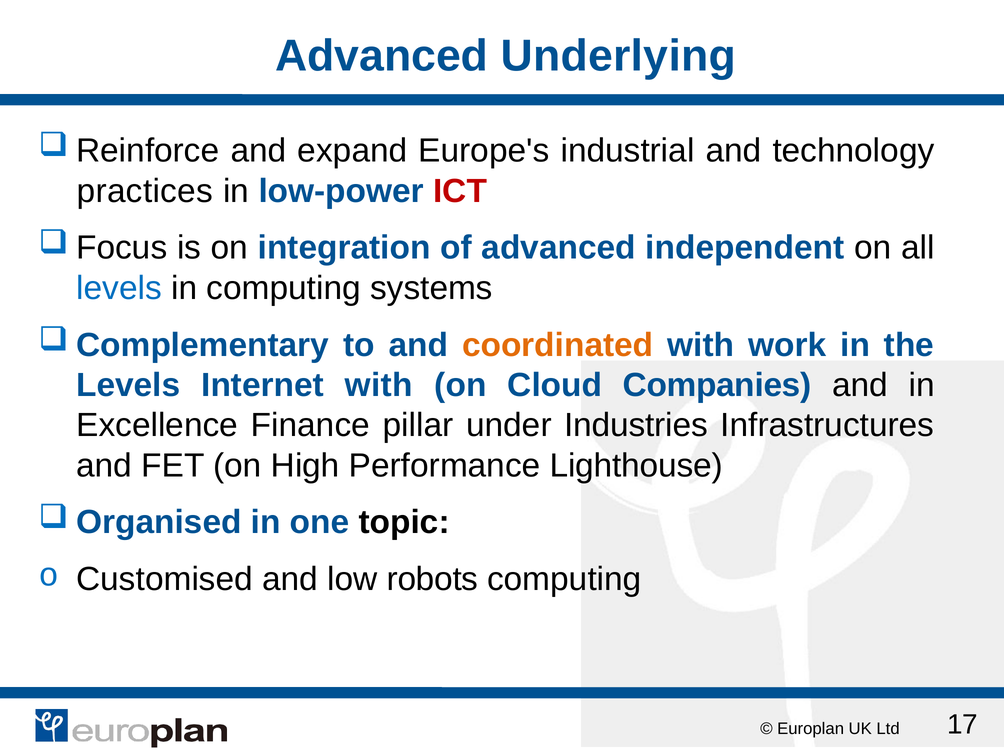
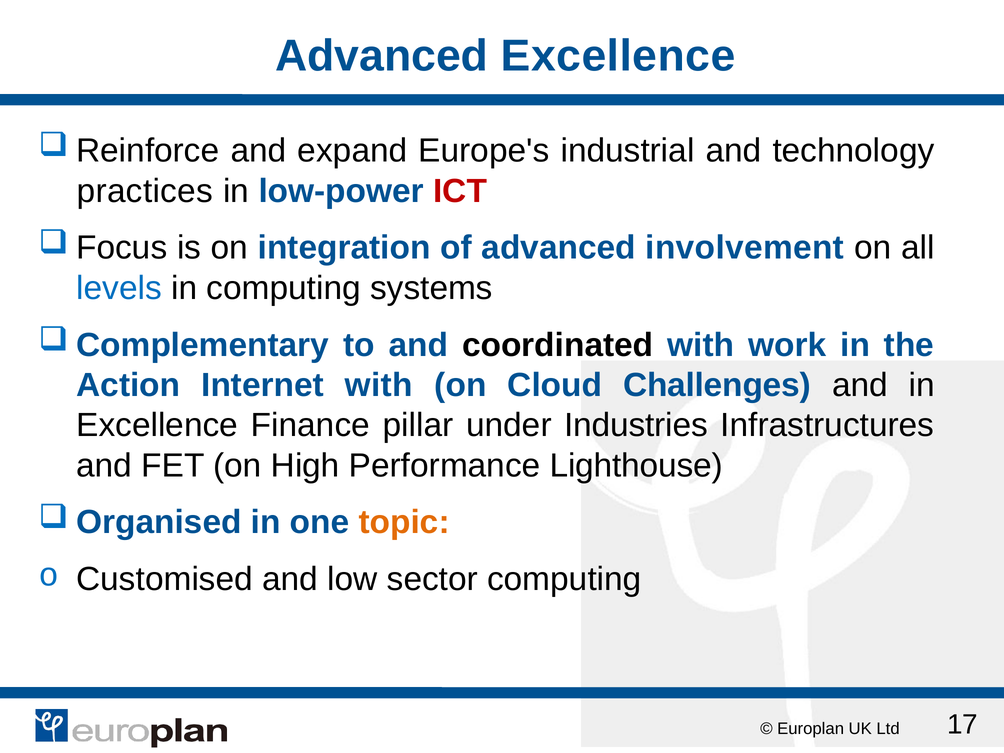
Advanced Underlying: Underlying -> Excellence (618, 56)
independent: independent -> involvement (745, 248)
coordinated colour: orange -> black (558, 345)
Levels: Levels -> Action (128, 385)
Companies: Companies -> Challenges (717, 385)
topic colour: black -> orange (404, 522)
robots: robots -> sector (432, 579)
